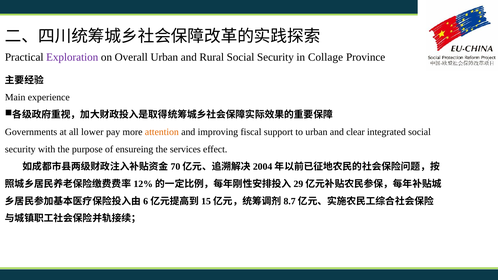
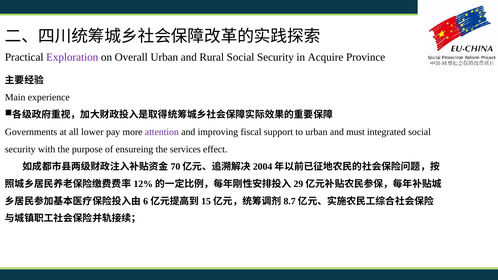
Collage: Collage -> Acquire (326, 57)
attention colour: orange -> purple (162, 132)
clear: clear -> must (355, 132)
